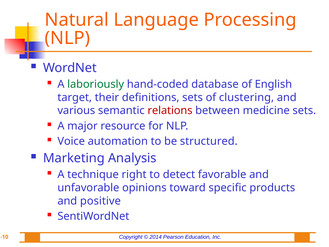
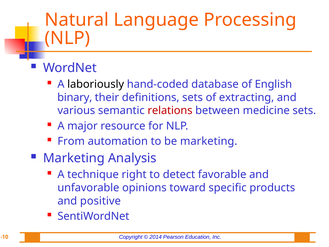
laboriously colour: green -> black (96, 84)
target: target -> binary (75, 97)
clustering: clustering -> extracting (247, 97)
Voice: Voice -> From (71, 141)
be structured: structured -> marketing (209, 141)
